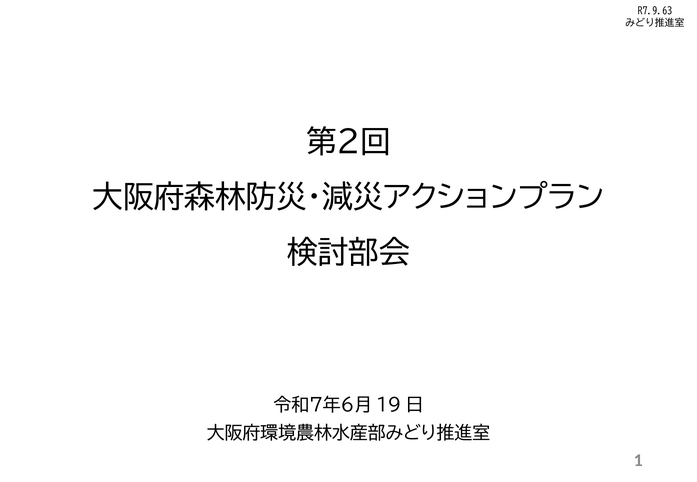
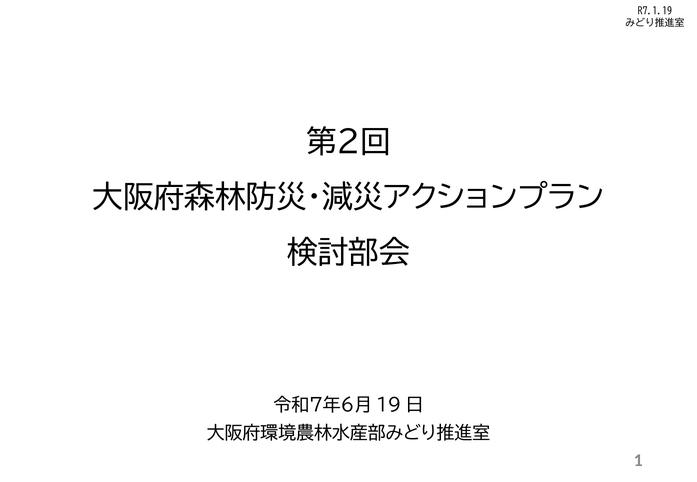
R7.9.63: R7.9.63 -> R7.1.19 (655, 11)
